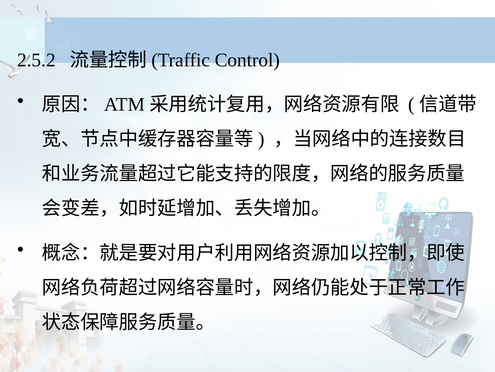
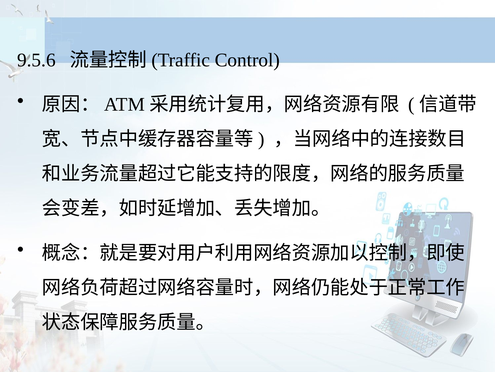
2.5.2: 2.5.2 -> 9.5.6 (36, 60)
